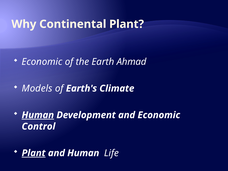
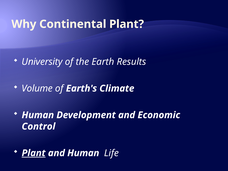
Economic: Economic -> University (42, 62)
Ahmad: Ahmad -> Results (131, 62)
Models: Models -> Volume (37, 88)
Human underline: present -> none (38, 115)
